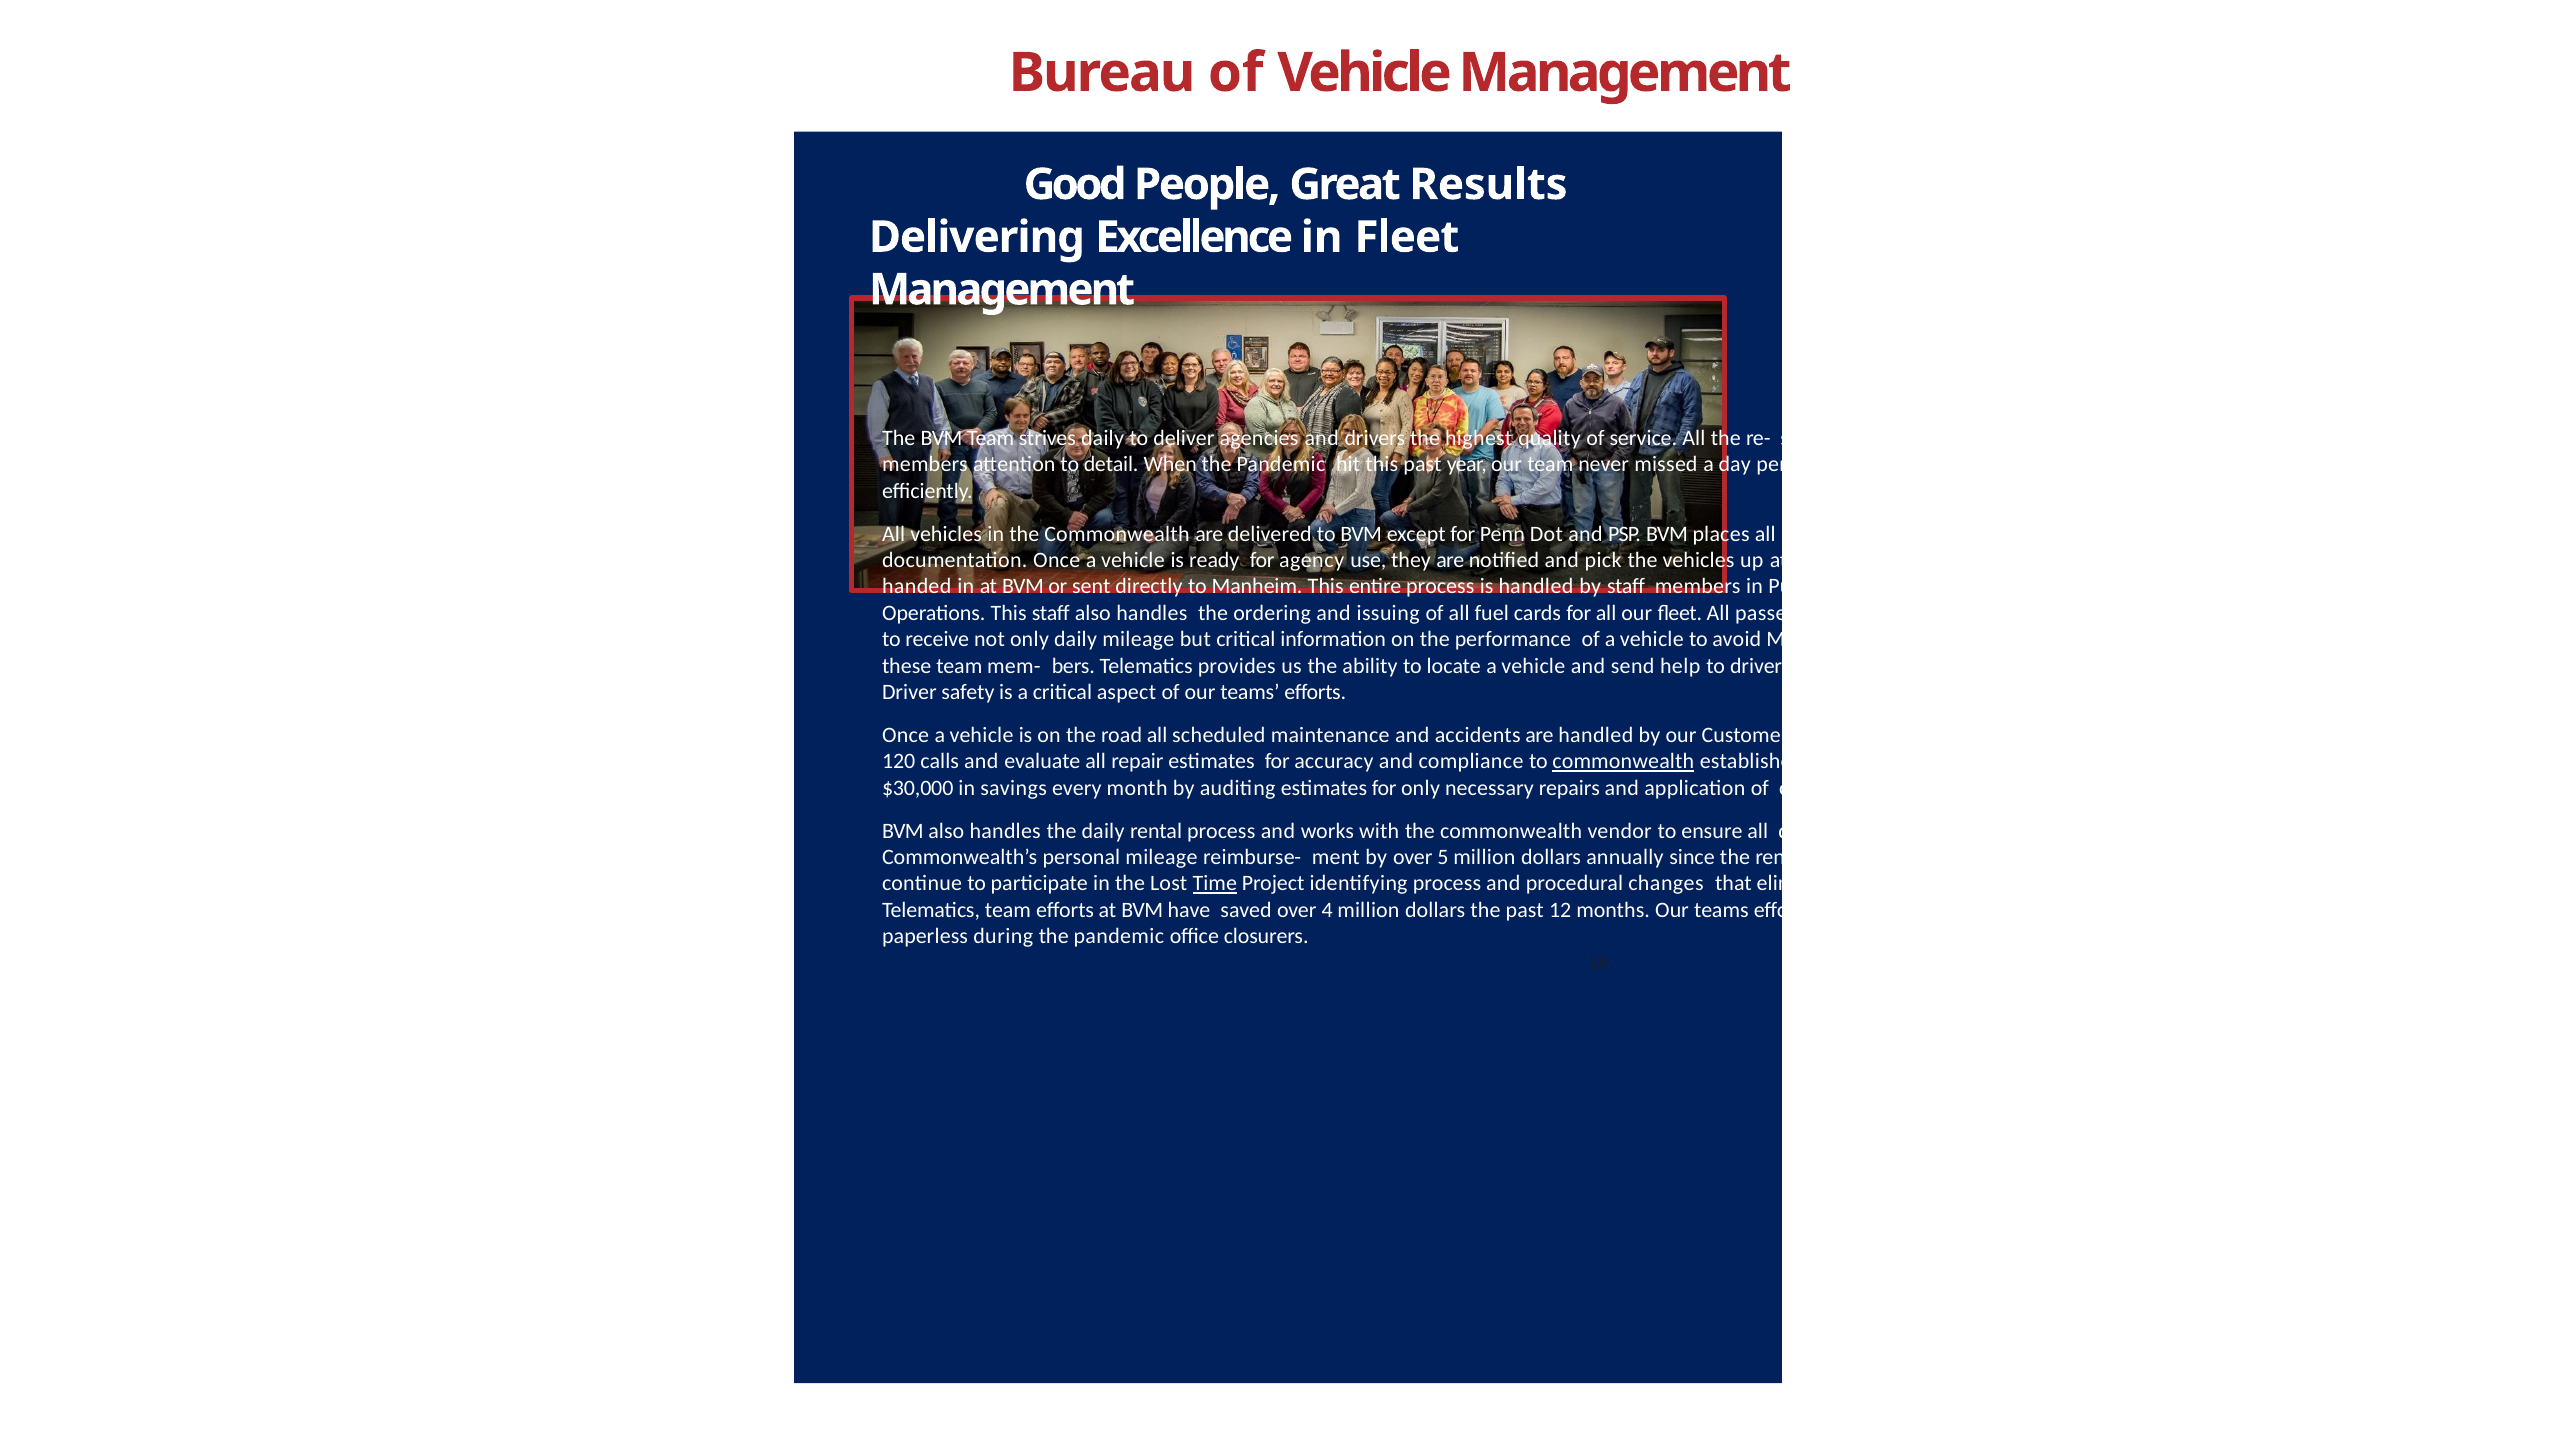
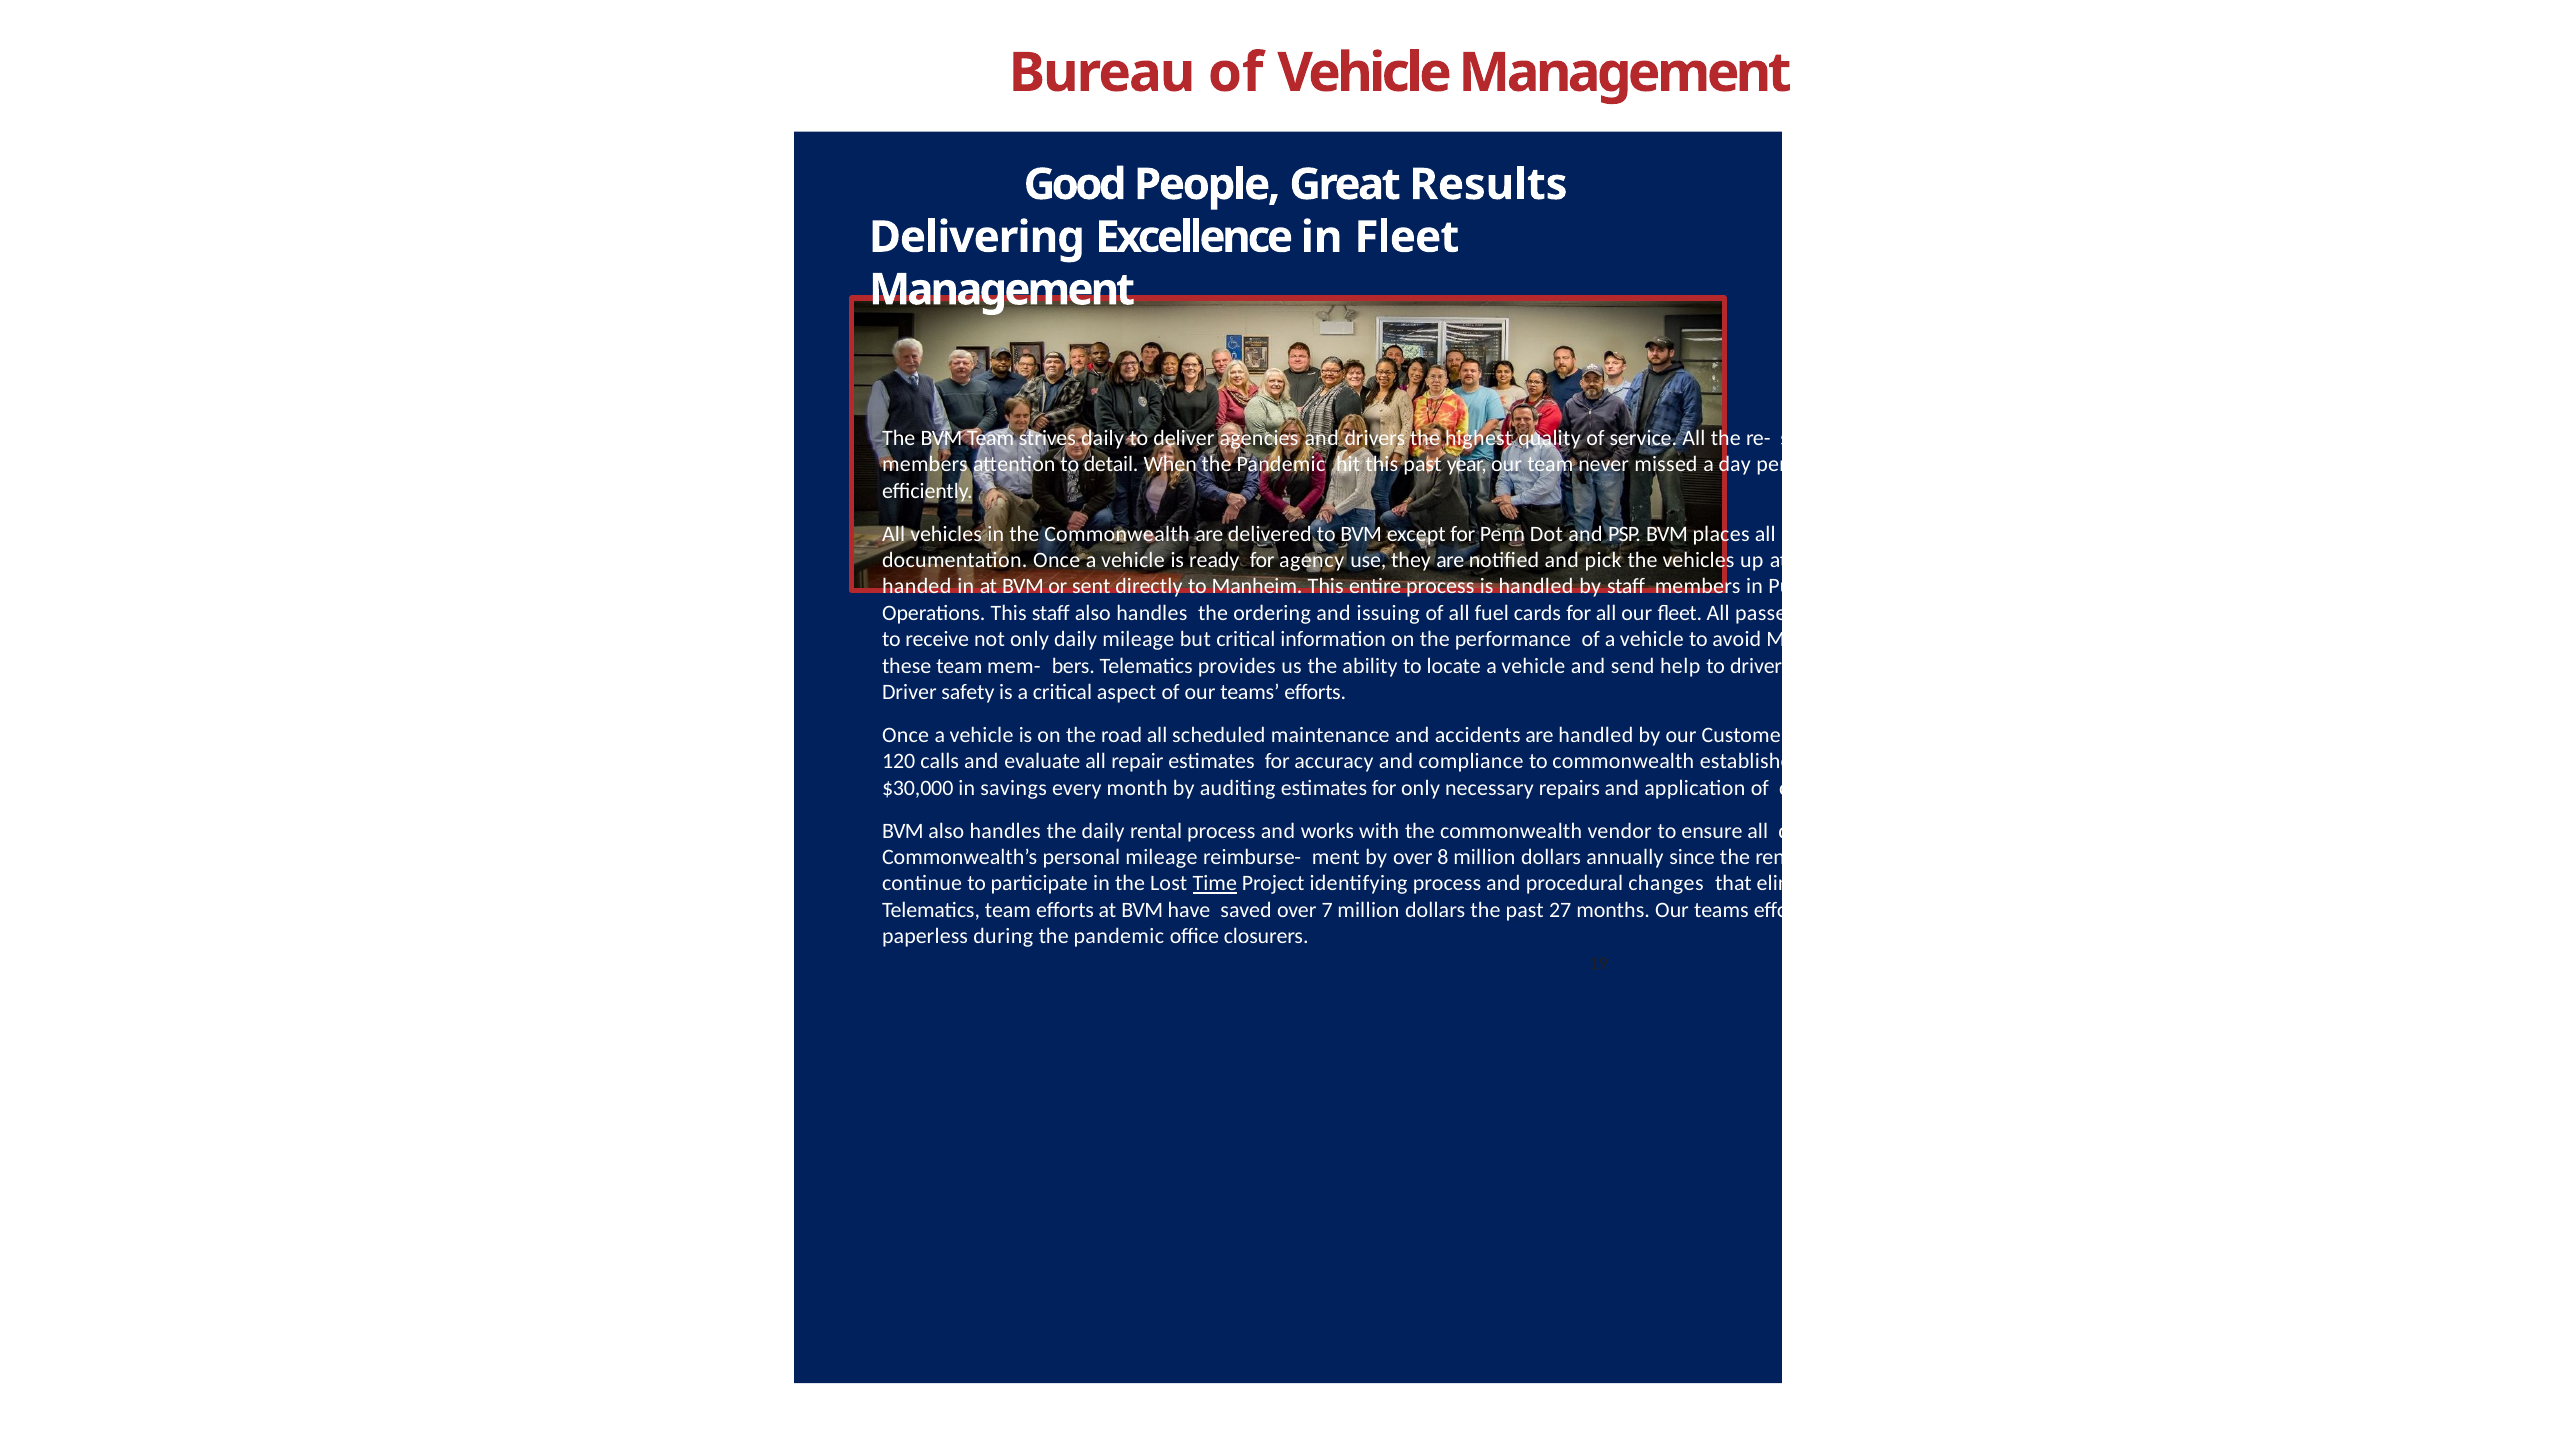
commonwealth underline: present -> none (1623, 762)
5: 5 -> 8 (1443, 857)
4: 4 -> 7 (1327, 910)
12: 12 -> 27 (1560, 910)
